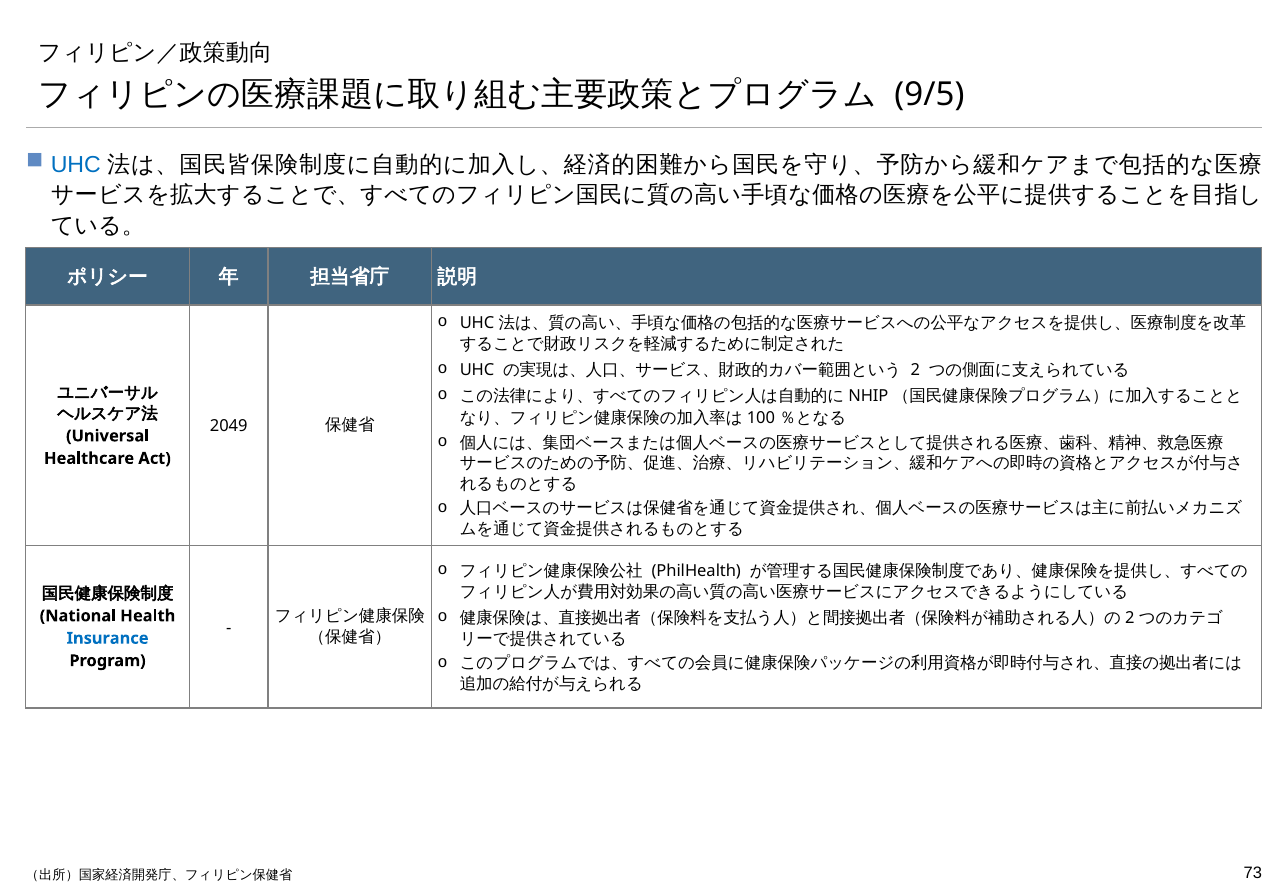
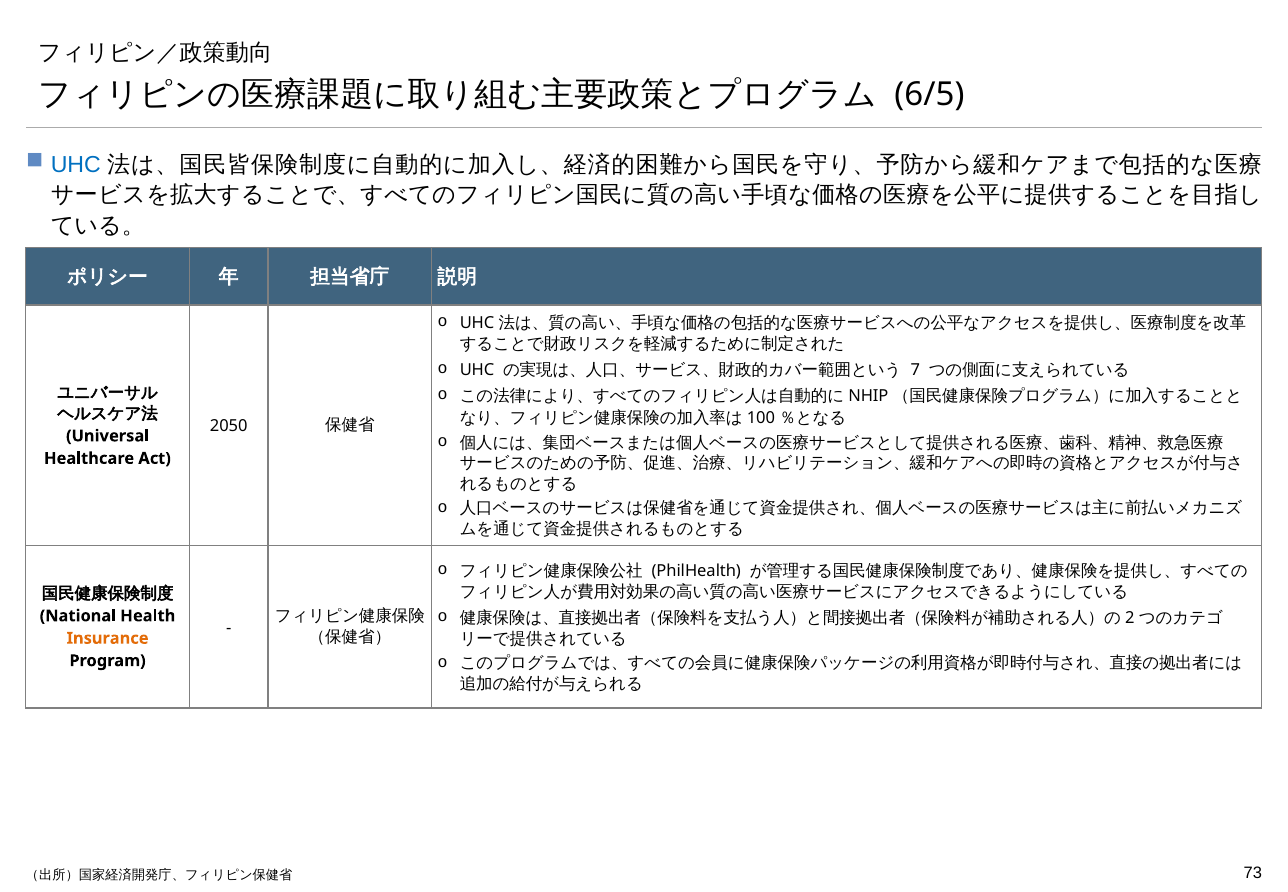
9/5: 9/5 -> 6/5 (929, 95)
2: 2 -> 7 (915, 370)
2049: 2049 -> 2050 (229, 426)
Insurance colour: blue -> orange (108, 638)
